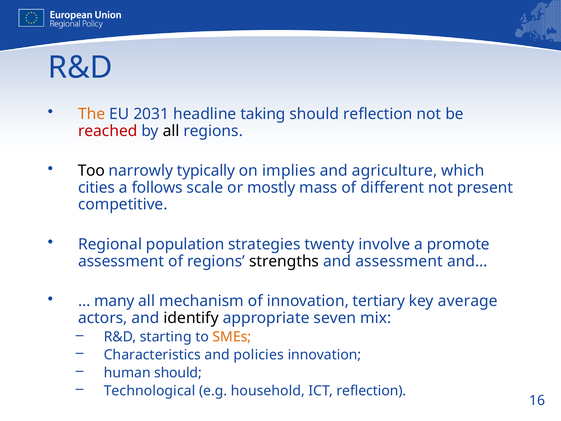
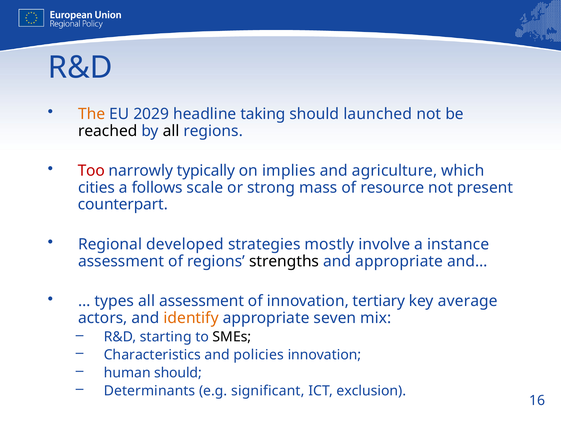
2031: 2031 -> 2029 (151, 114)
should reflection: reflection -> launched (378, 114)
reached colour: red -> black (108, 131)
Too colour: black -> red (91, 171)
mostly: mostly -> strong (271, 188)
different: different -> resource (392, 188)
competitive: competitive -> counterpart (123, 204)
population: population -> developed (185, 244)
twenty: twenty -> mostly (329, 244)
promote: promote -> instance (458, 244)
and assessment: assessment -> appropriate (399, 261)
many: many -> types (114, 301)
all mechanism: mechanism -> assessment (202, 301)
identify colour: black -> orange (191, 318)
SMEs colour: orange -> black (232, 337)
Technological: Technological -> Determinants (150, 390)
household: household -> significant (268, 390)
ICT reflection: reflection -> exclusion (371, 390)
